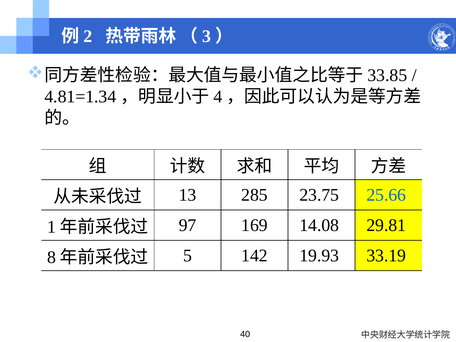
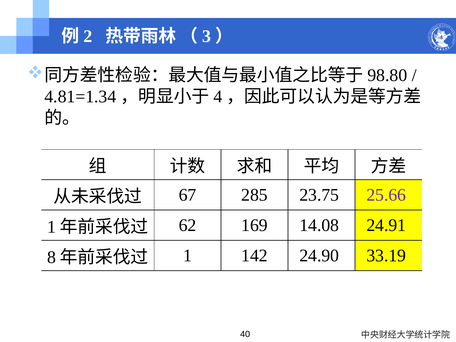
33.85: 33.85 -> 98.80 (387, 75)
13: 13 -> 67 (188, 195)
25.66 colour: blue -> purple (386, 195)
97: 97 -> 62 (188, 225)
29.81: 29.81 -> 24.91 (386, 225)
5: 5 -> 1 (188, 256)
19.93: 19.93 -> 24.90 (319, 256)
